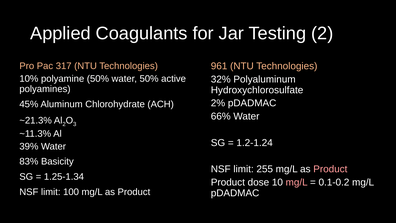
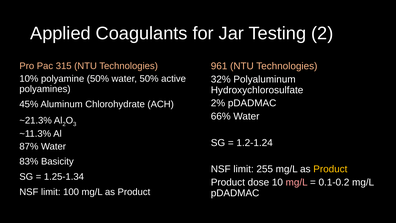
317: 317 -> 315 (64, 66)
39%: 39% -> 87% (29, 146)
Product colour: pink -> yellow (330, 169)
